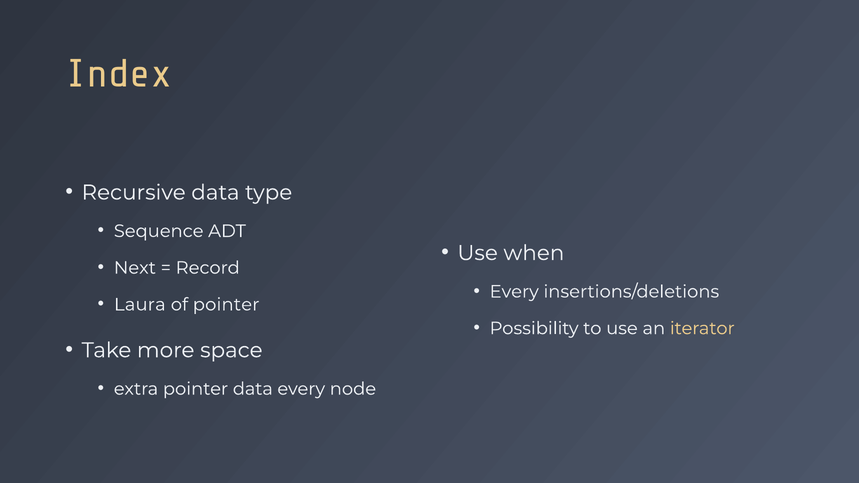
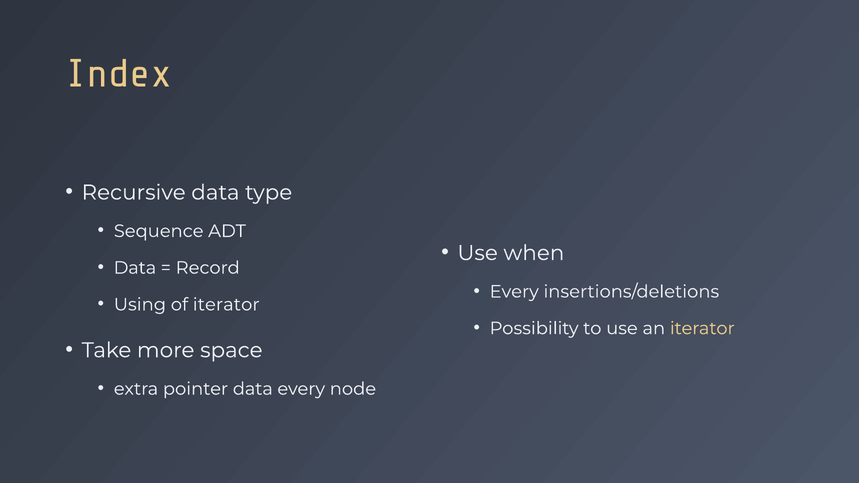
Next: Next -> Data (135, 268)
Laura: Laura -> Using (140, 305)
of pointer: pointer -> iterator (226, 305)
